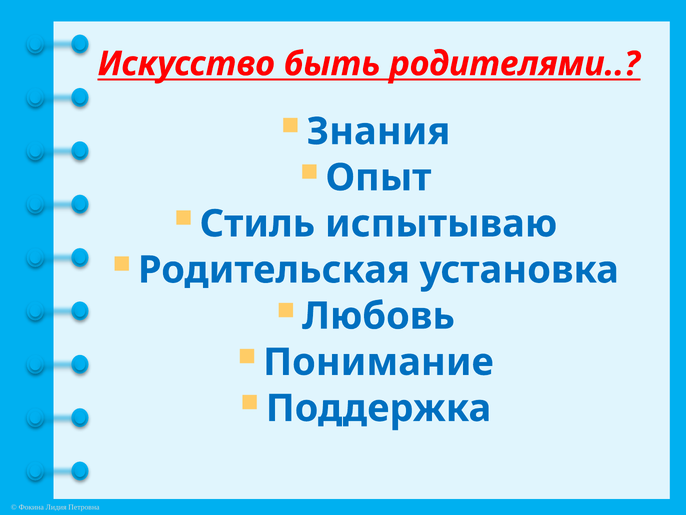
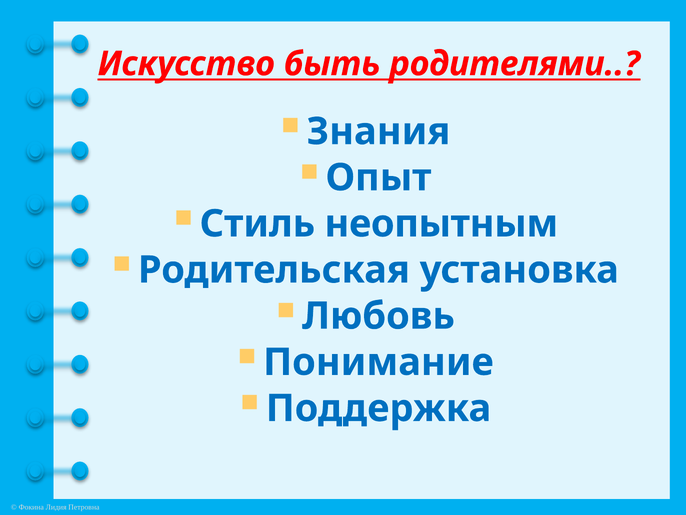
испытываю: испытываю -> неопытным (441, 224)
